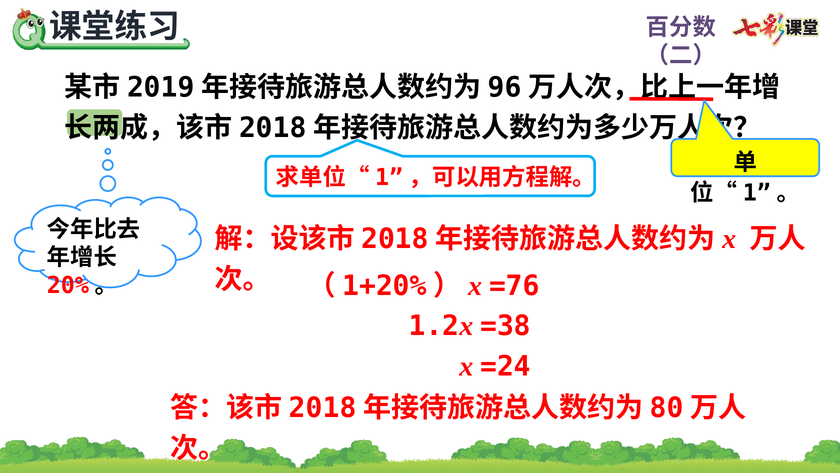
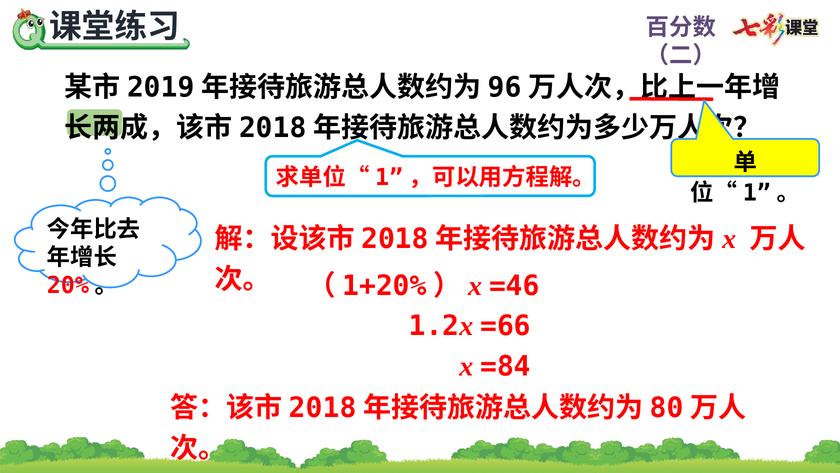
=76: =76 -> =46 (514, 285)
=38: =38 -> =66 (506, 326)
=24: =24 -> =84 (506, 366)
